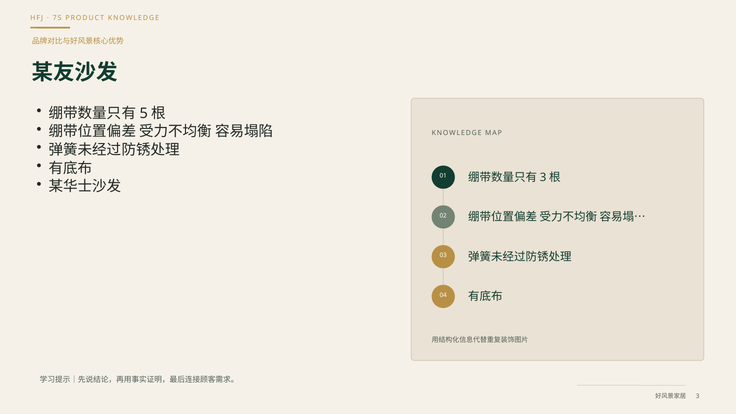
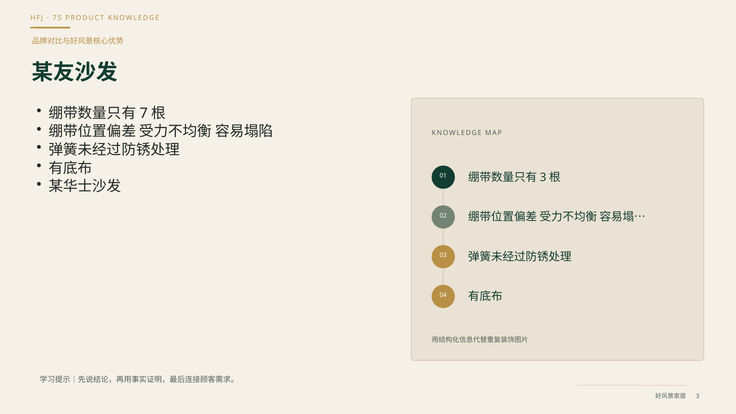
5: 5 -> 7 (144, 113)
